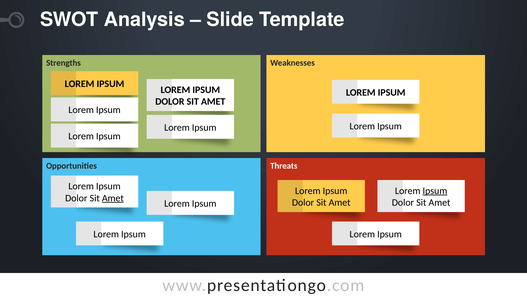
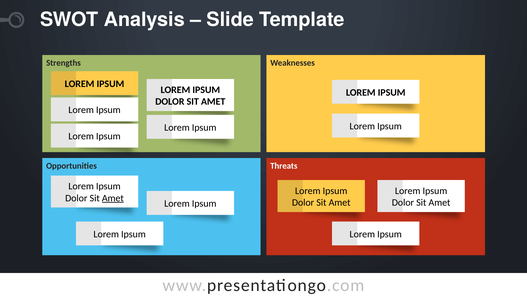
Ipsum underline: present -> none (435, 190)
